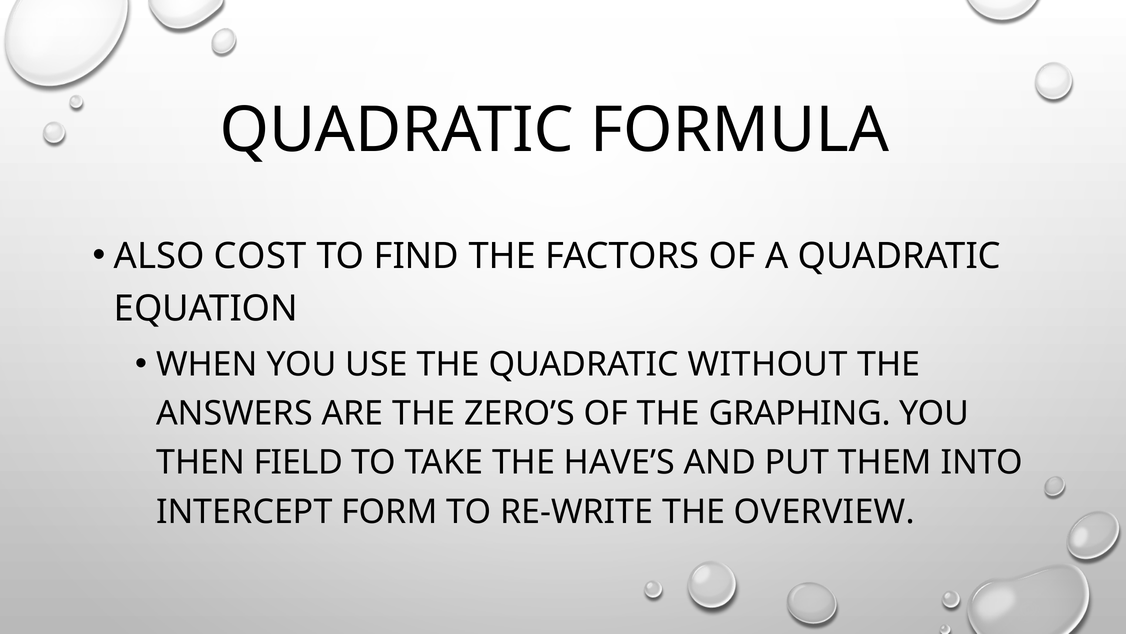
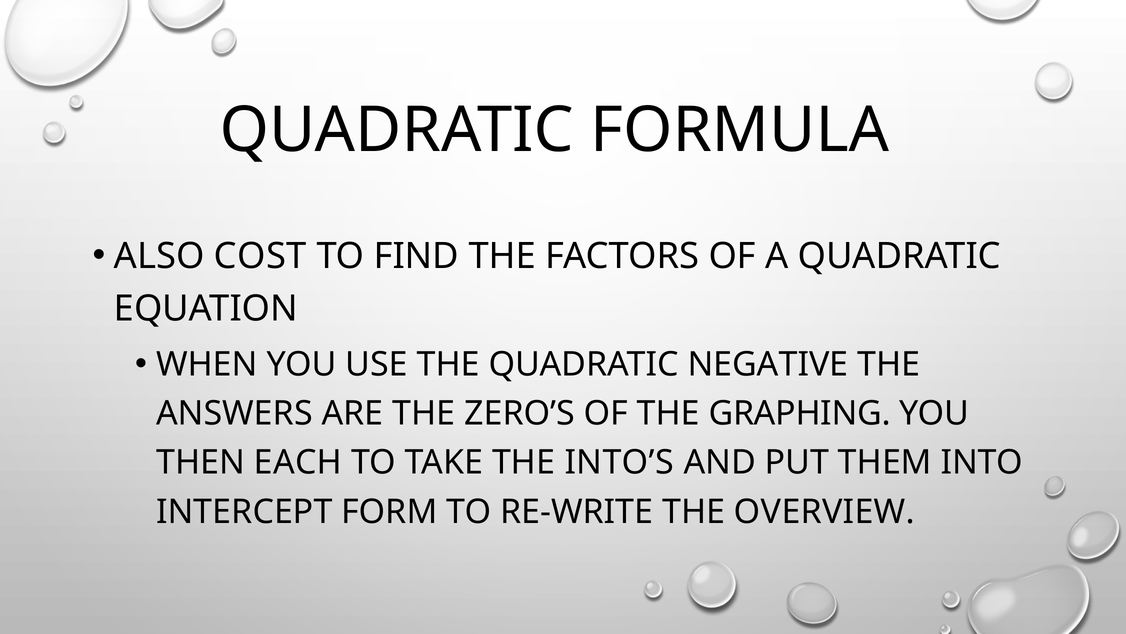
WITHOUT: WITHOUT -> NEGATIVE (768, 364)
FIELD: FIELD -> EACH (298, 462)
HAVE’S: HAVE’S -> INTO’S (619, 462)
